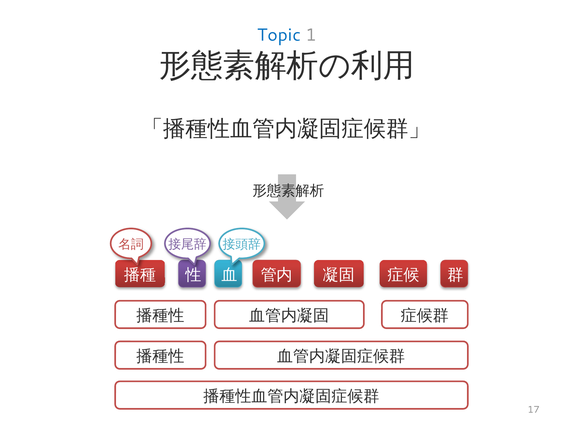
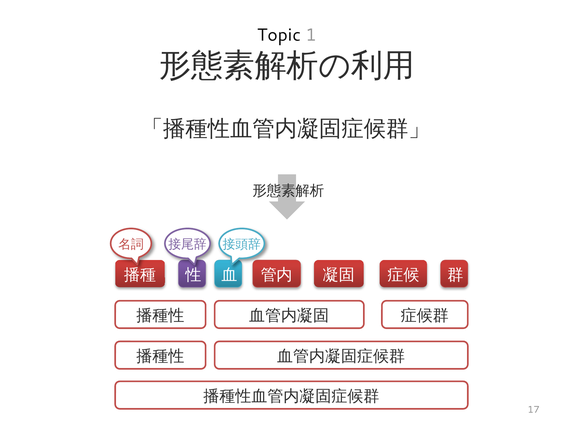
Topic colour: blue -> black (279, 35)
